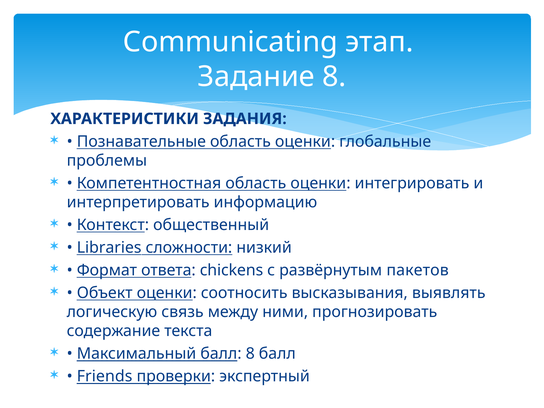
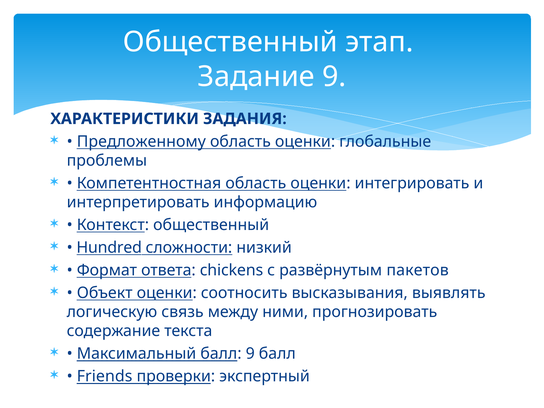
Communicating: Communicating -> Общественный (230, 42)
Задание 8: 8 -> 9 (334, 77)
Познавательные: Познавательные -> Предложенному (141, 141)
Libraries: Libraries -> Hundred (109, 248)
балл 8: 8 -> 9 (250, 354)
